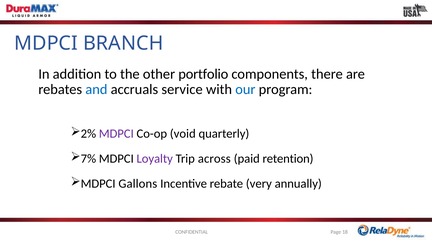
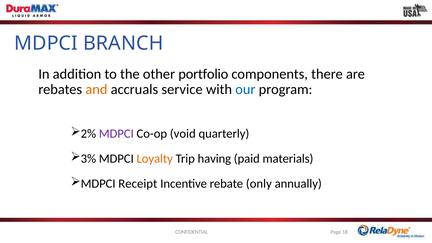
and colour: blue -> orange (96, 90)
7%: 7% -> 3% (88, 159)
Loyalty colour: purple -> orange (155, 159)
across: across -> having (214, 159)
retention: retention -> materials (288, 159)
Gallons: Gallons -> Receipt (138, 184)
very: very -> only (259, 184)
